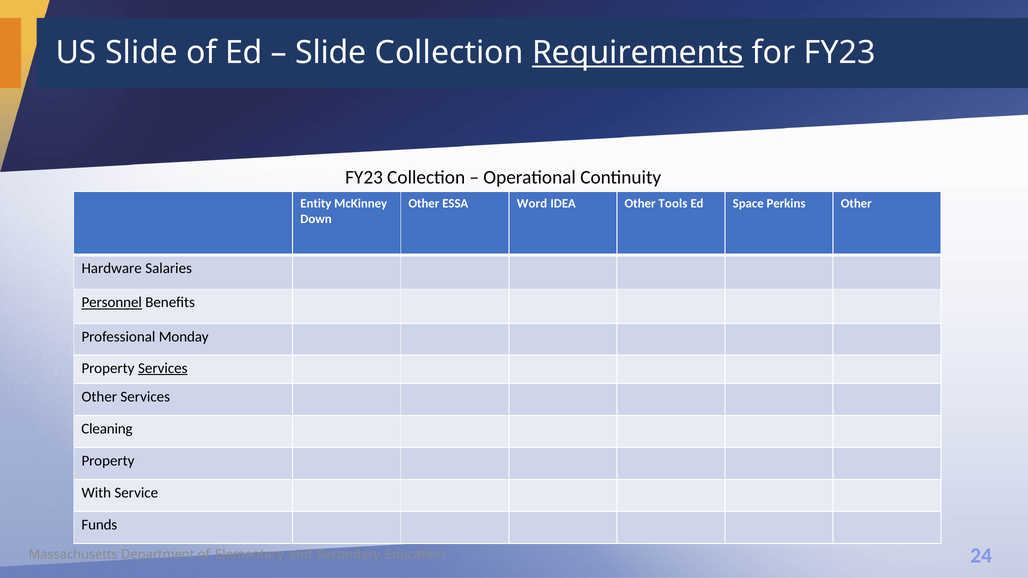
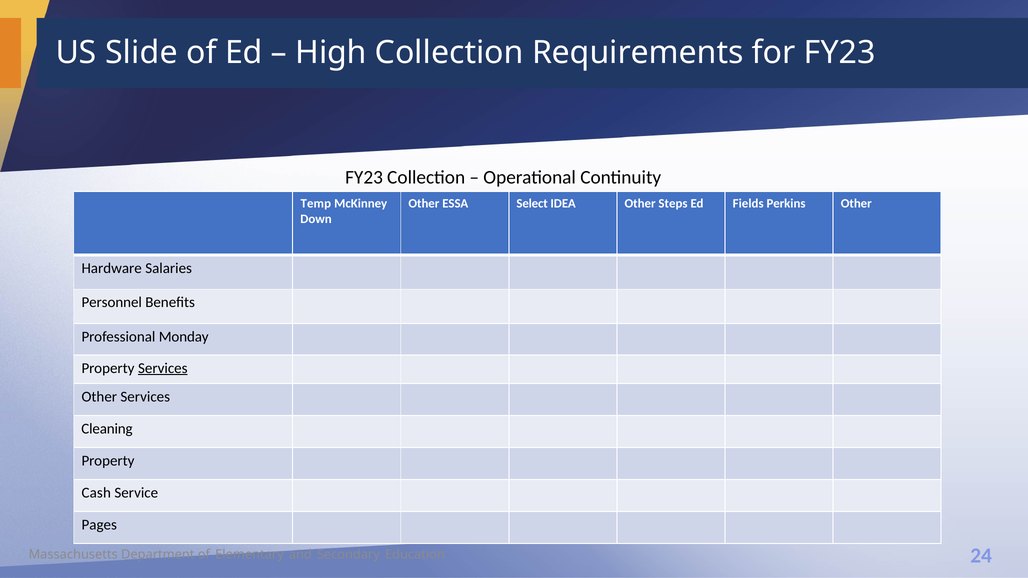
Slide: Slide -> High (331, 53)
Requirements underline: present -> none (638, 53)
Entity: Entity -> Temp (316, 204)
Word: Word -> Select (532, 204)
Tools: Tools -> Steps (673, 204)
Space: Space -> Fields (748, 204)
Personnel underline: present -> none (112, 303)
With: With -> Cash (96, 493)
Funds: Funds -> Pages (99, 525)
